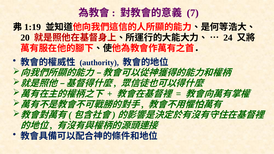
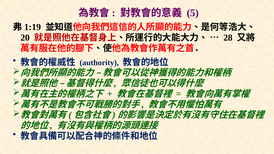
7: 7 -> 5 (193, 13)
24: 24 -> 28 (228, 38)
